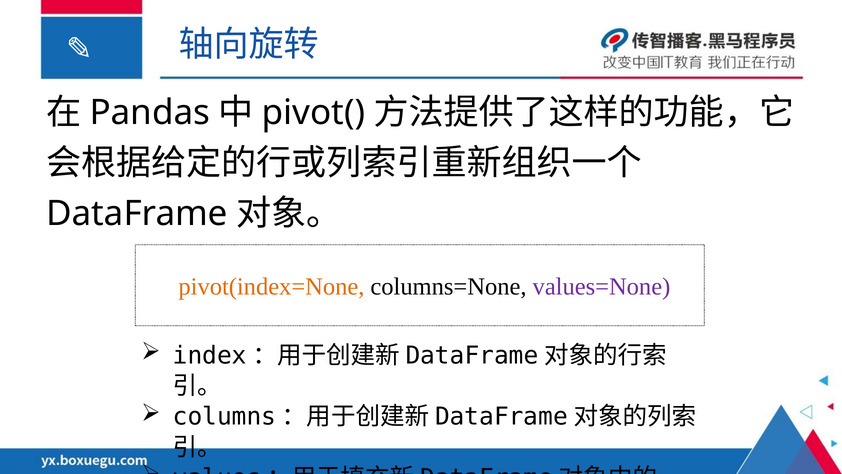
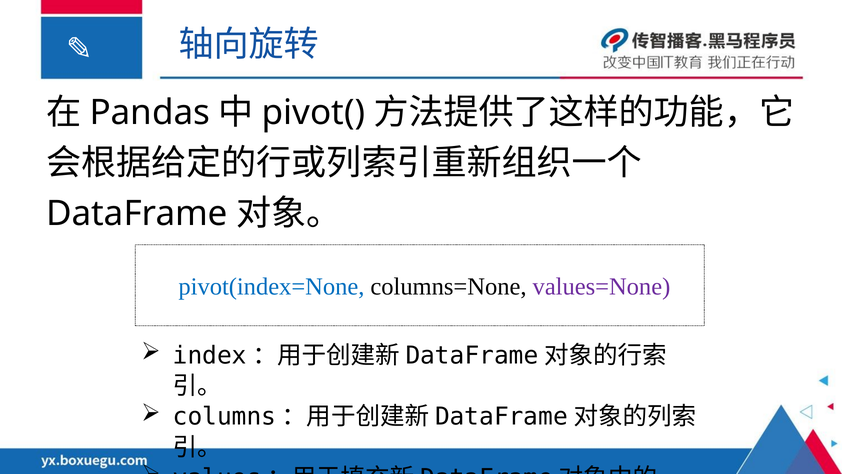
pivot(index=None colour: orange -> blue (271, 286)
